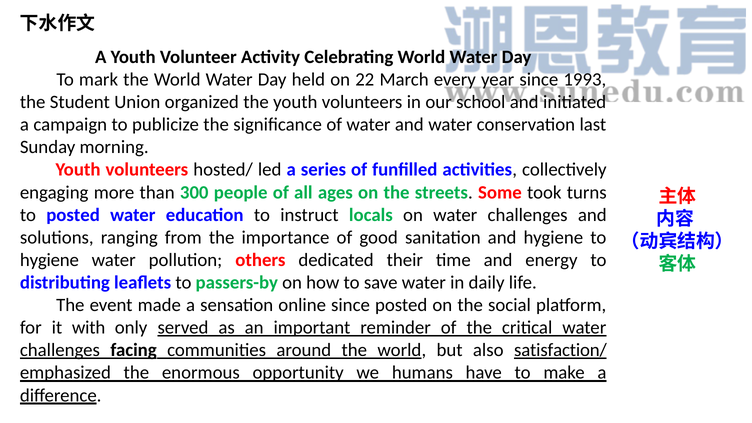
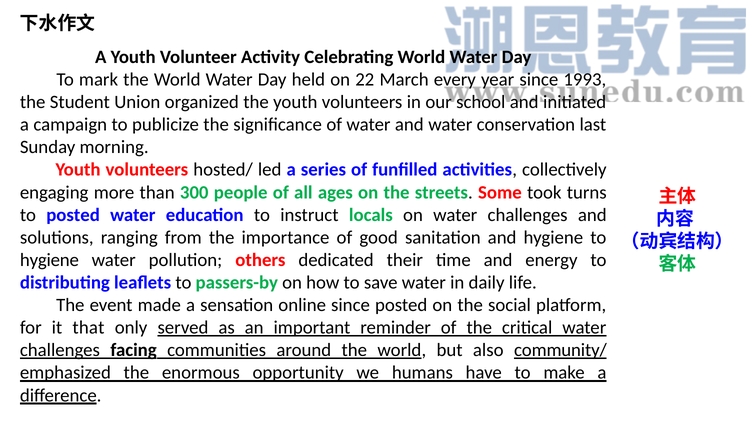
with: with -> that (88, 328)
satisfaction/: satisfaction/ -> community/ (560, 350)
